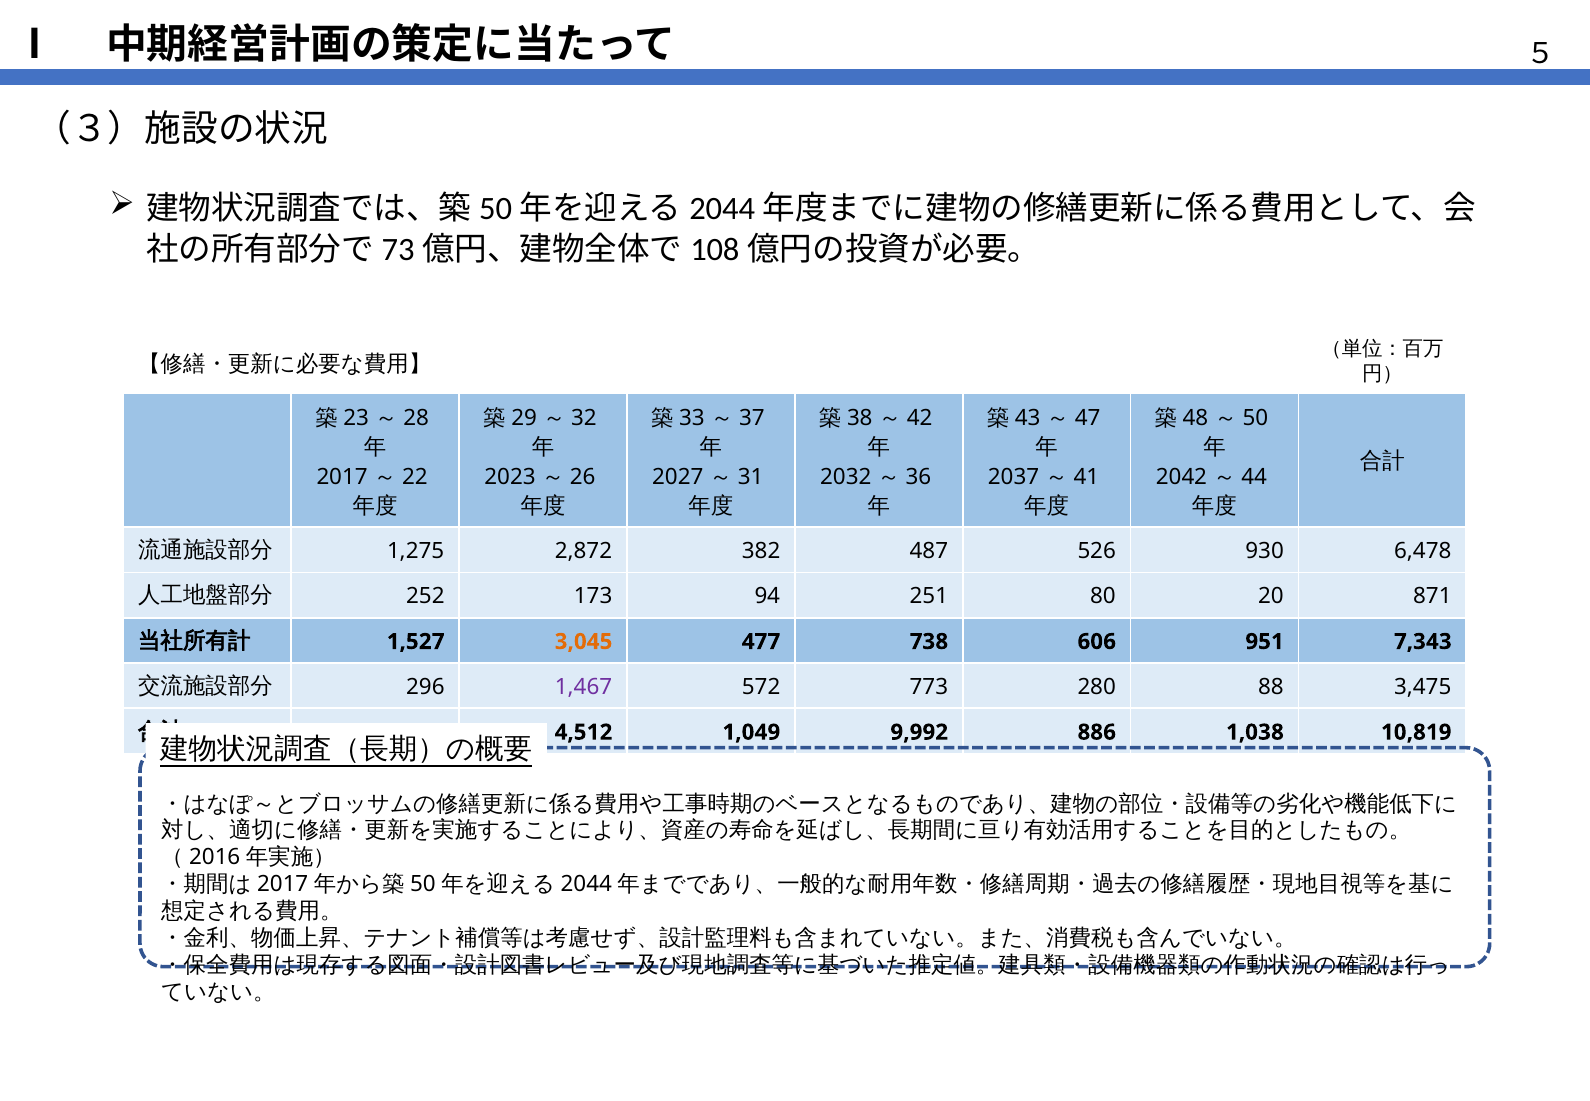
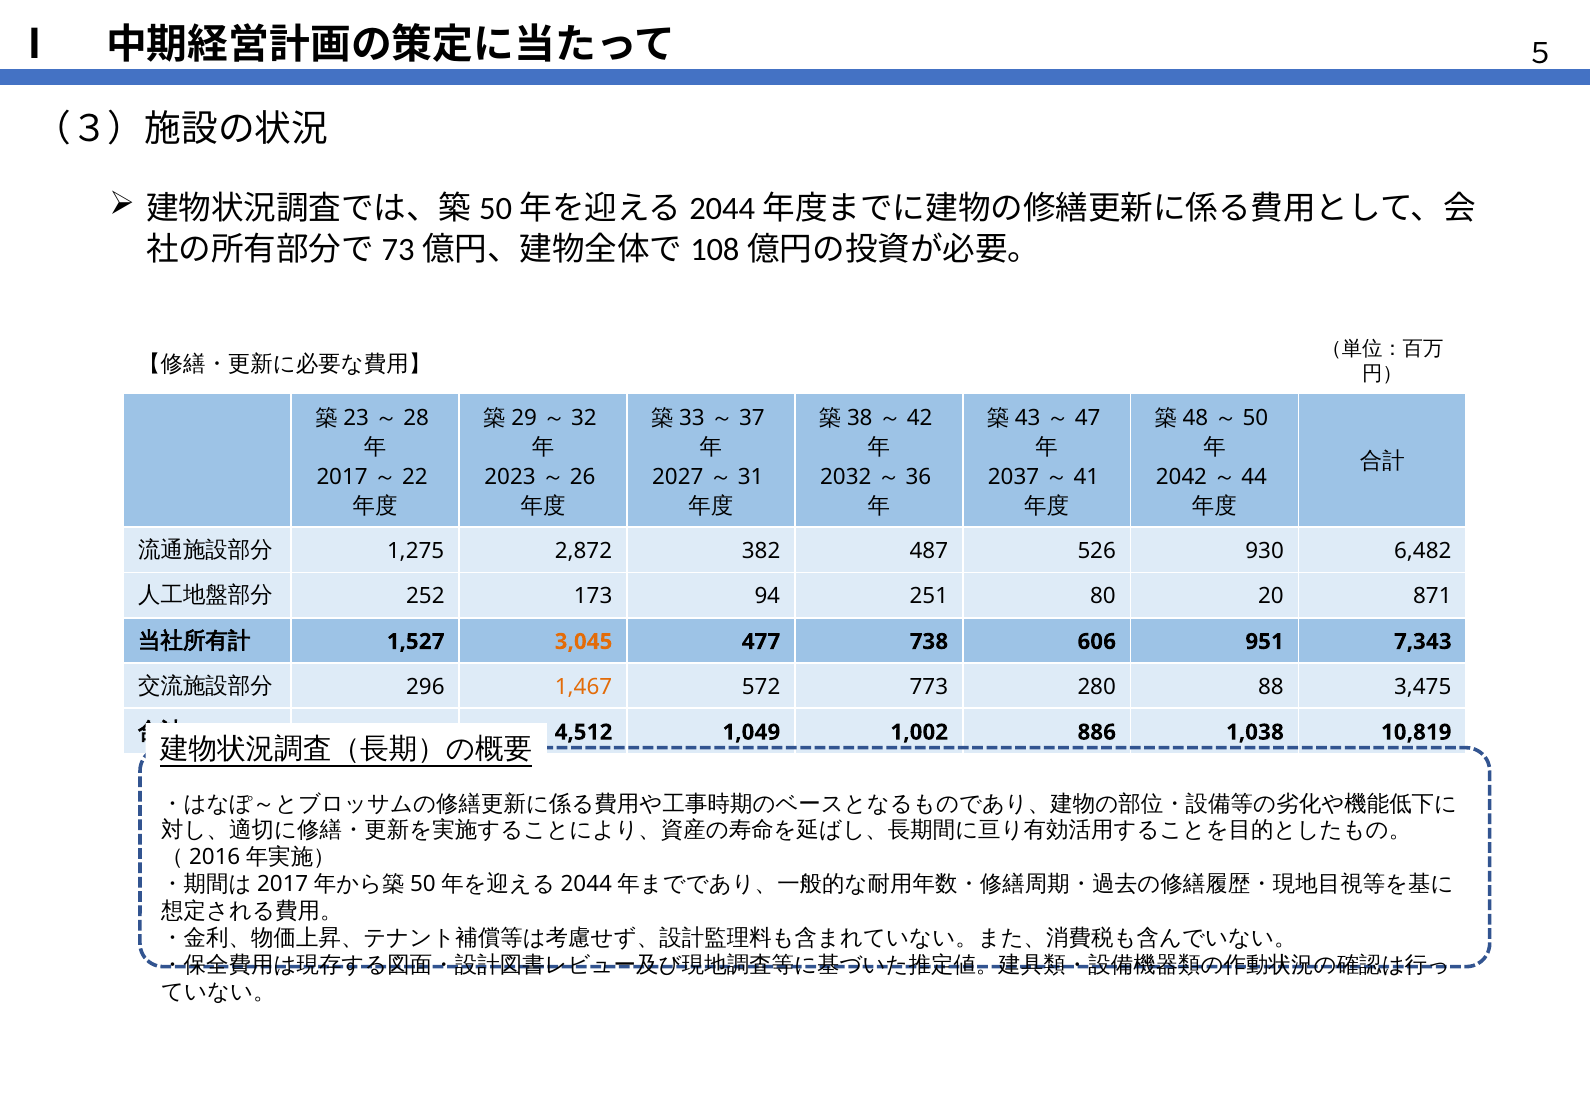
6,478: 6,478 -> 6,482 (1423, 551)
1,467 colour: purple -> orange (584, 687)
9,992: 9,992 -> 1,002 (919, 732)
